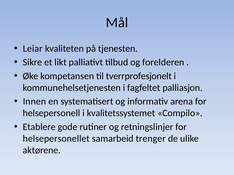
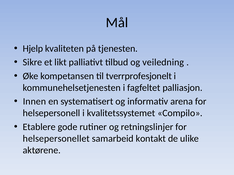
Leiar: Leiar -> Hjelp (33, 49)
forelderen: forelderen -> veiledning (163, 62)
trenger: trenger -> kontakt (151, 139)
